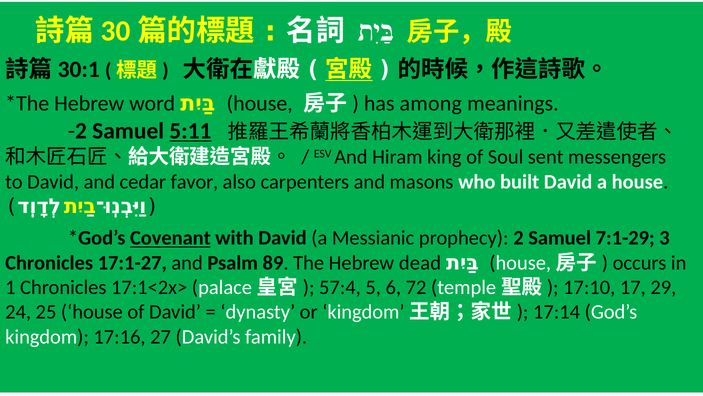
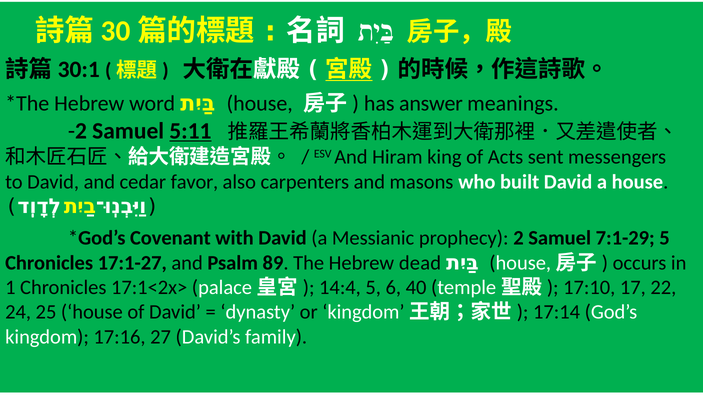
among: among -> answer (431, 103)
Soul: Soul -> Acts (506, 157)
Covenant underline: present -> none (170, 238)
7:1-29 3: 3 -> 5 (665, 238)
57:4: 57:4 -> 14:4 (340, 287)
72: 72 -> 40 (416, 287)
29: 29 -> 22 (663, 287)
